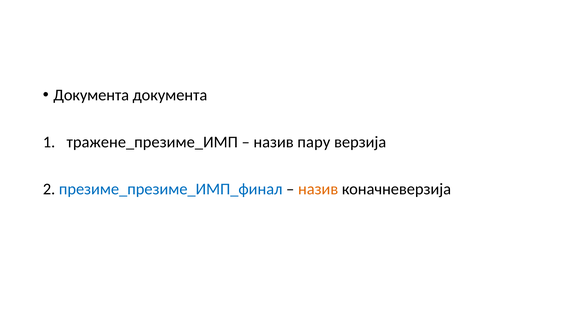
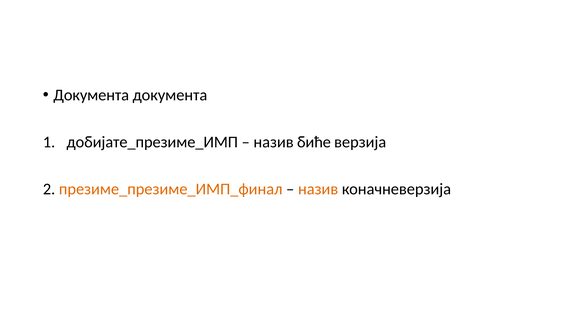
тражене_презиме_ИМП: тражене_презиме_ИМП -> добијате_презиме_ИМП (152, 142)
пару: пару -> биће (314, 142)
презиме_презиме_ИМП_финал colour: blue -> orange (171, 189)
